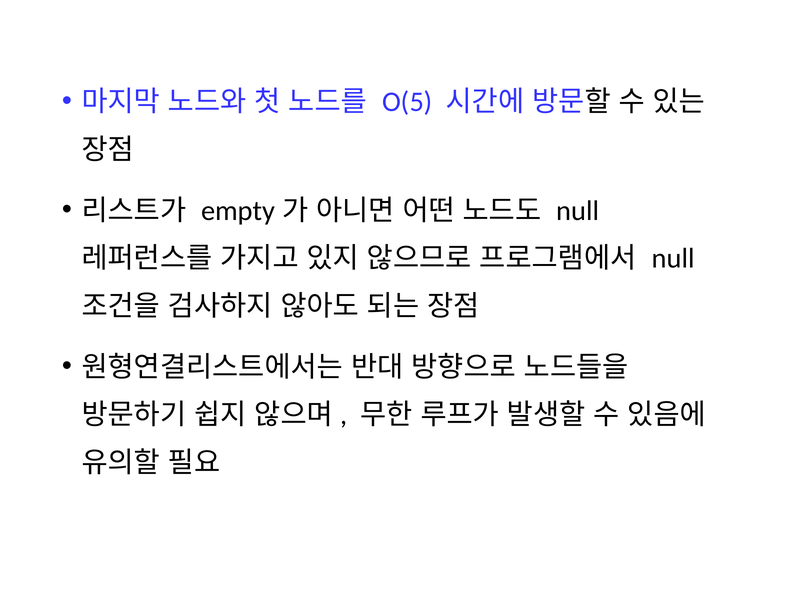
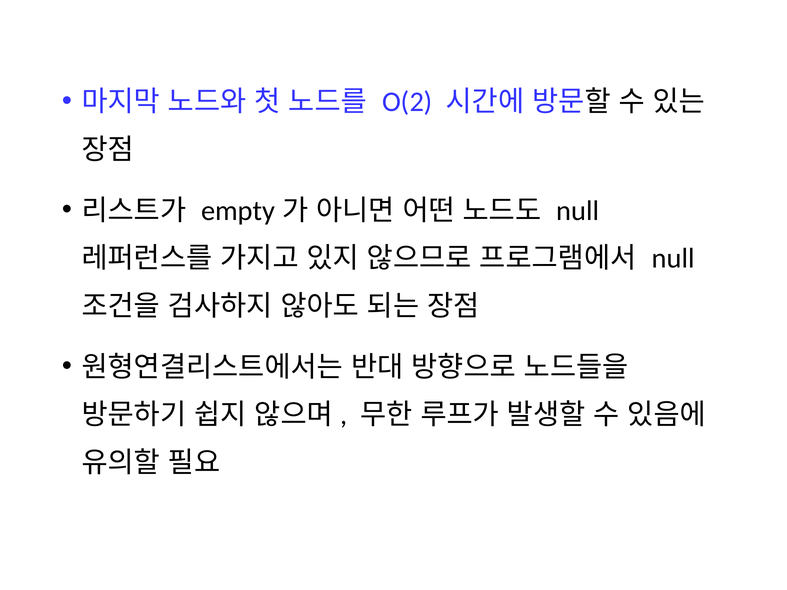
O(5: O(5 -> O(2 (407, 102)
